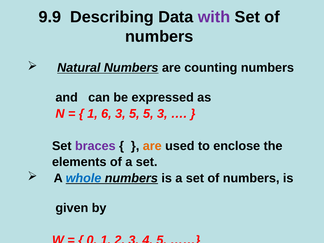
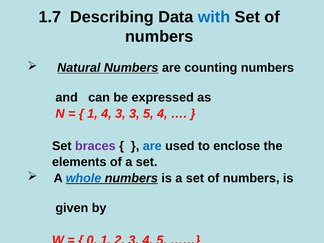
9.9: 9.9 -> 1.7 (50, 17)
with colour: purple -> blue (214, 17)
1 6: 6 -> 4 (106, 114)
3 5: 5 -> 3 (134, 114)
5 3: 3 -> 4 (162, 114)
are colour: orange -> blue (152, 146)
